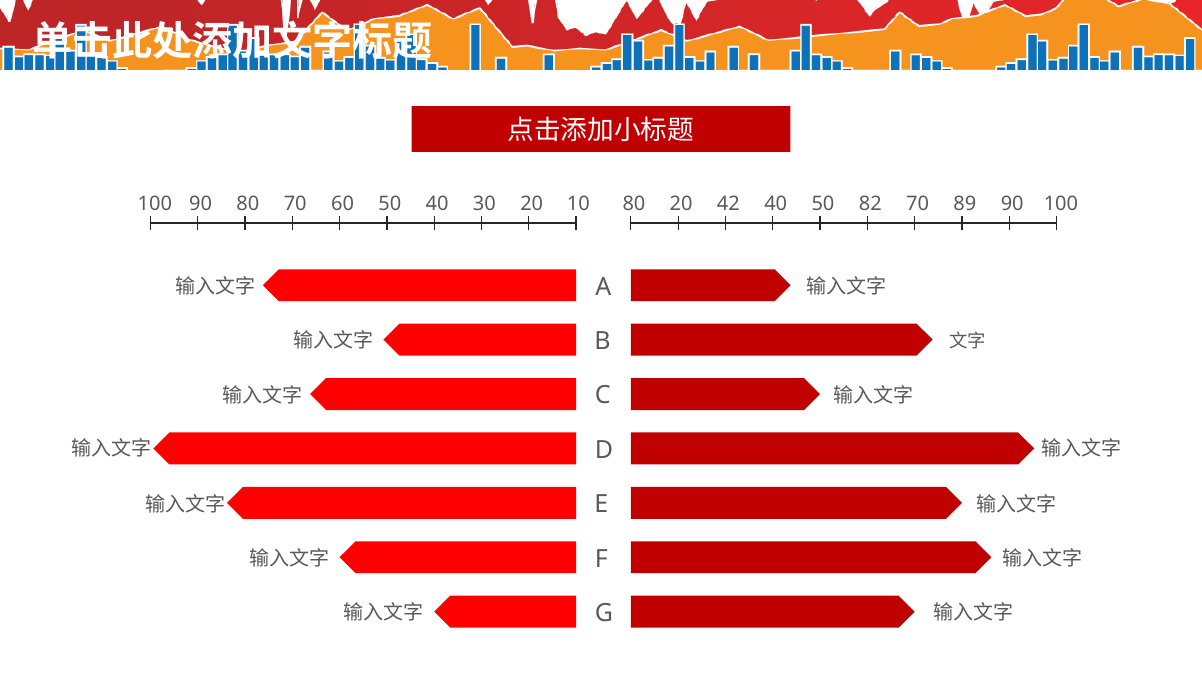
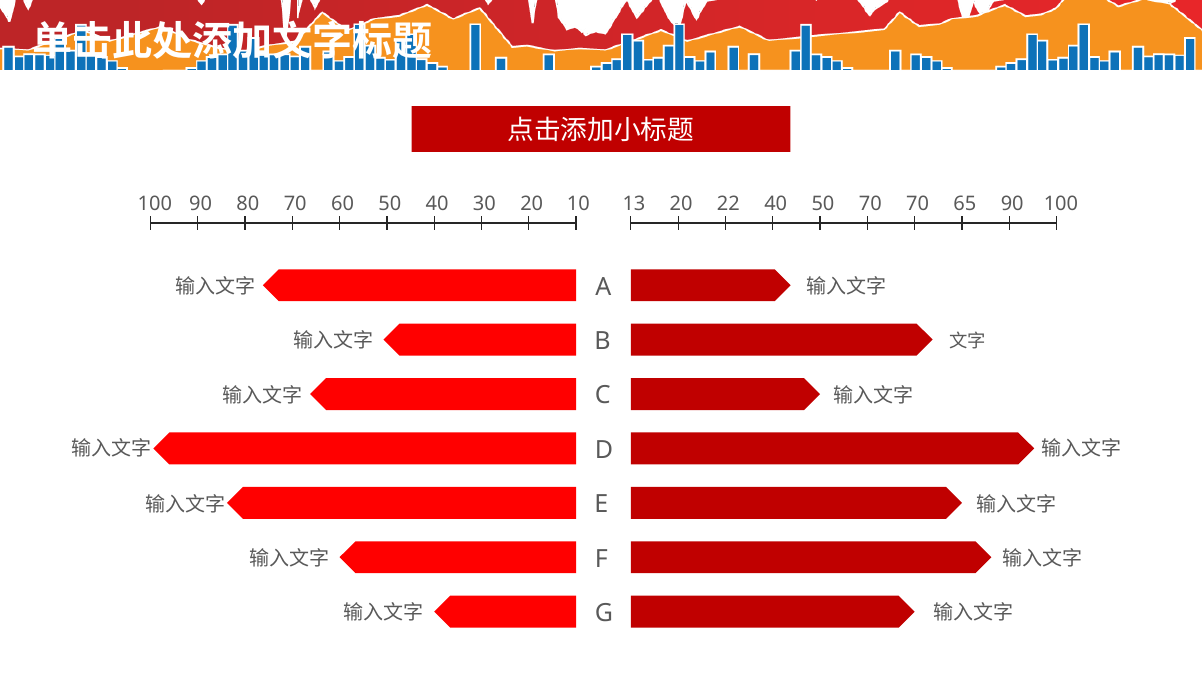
100 80: 80 -> 13 (634, 204)
42: 42 -> 22 (728, 204)
50 82: 82 -> 70 (870, 204)
89: 89 -> 65 (965, 204)
